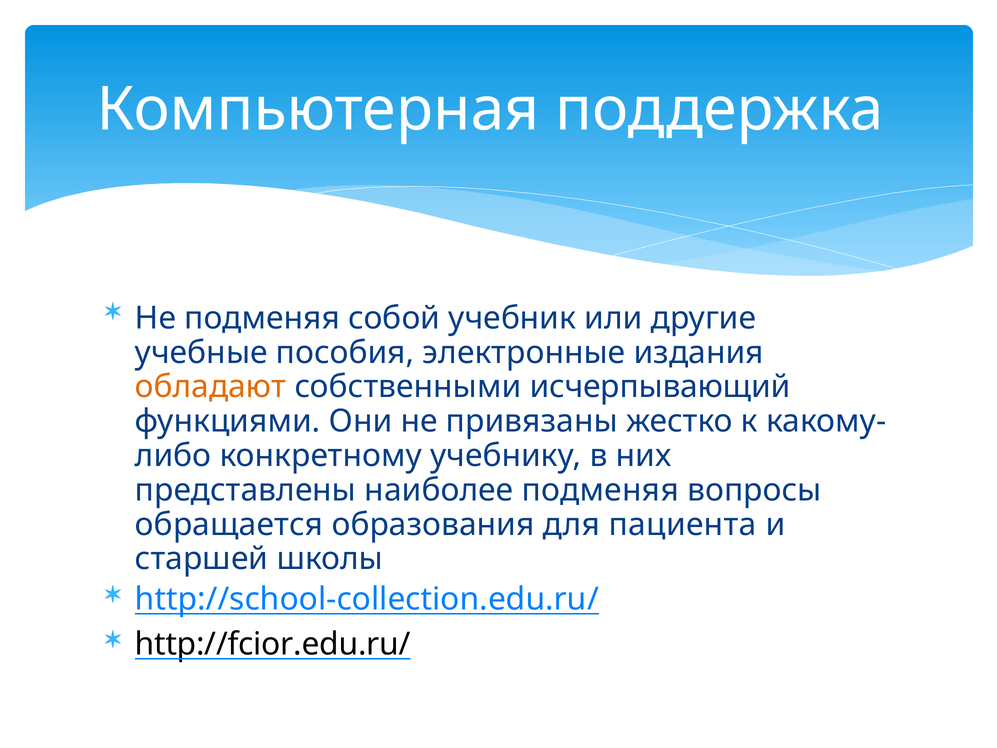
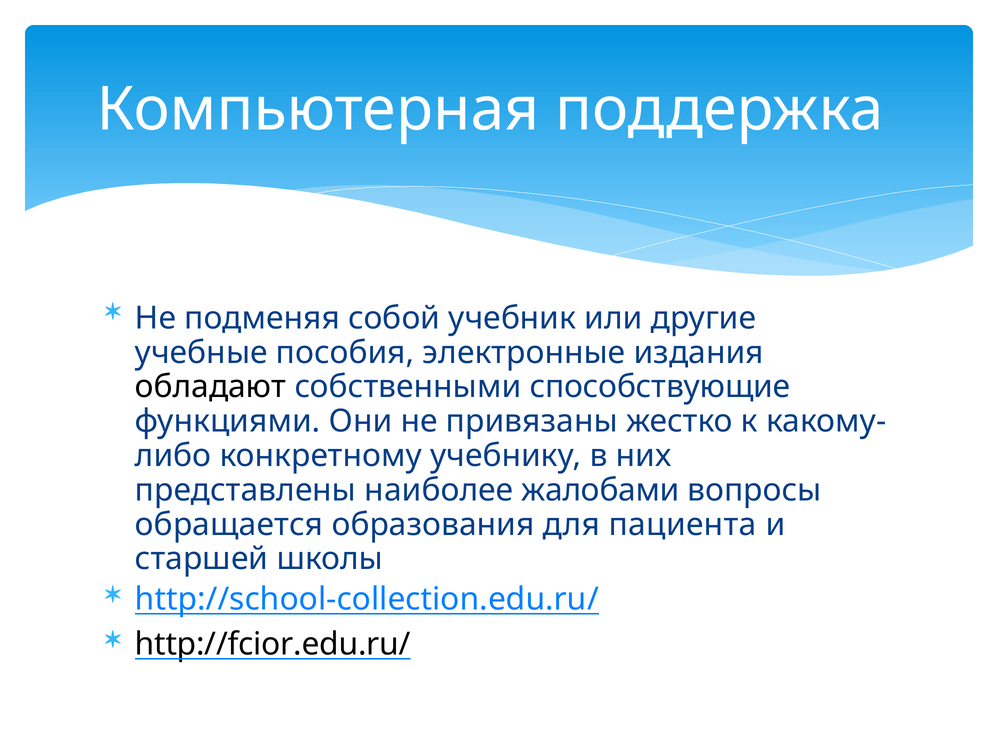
обладают colour: orange -> black (211, 387)
исчерпывающий: исчерпывающий -> способствующие (660, 387)
наиболее подменяя: подменяя -> жалобами (600, 490)
